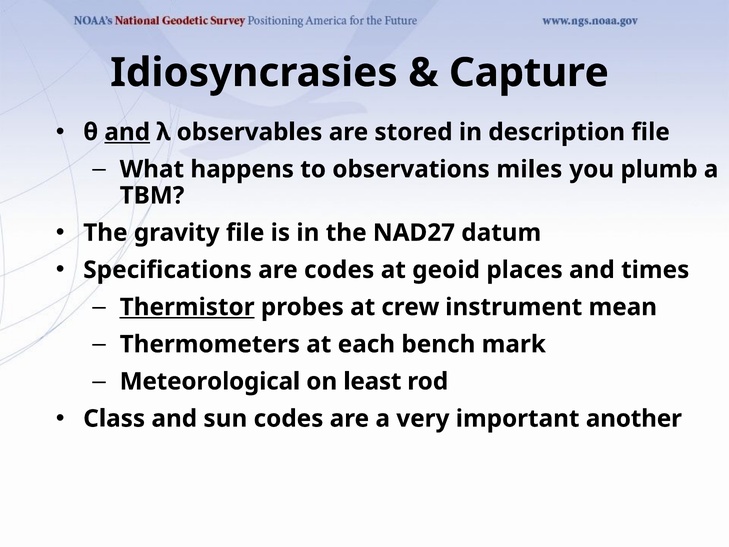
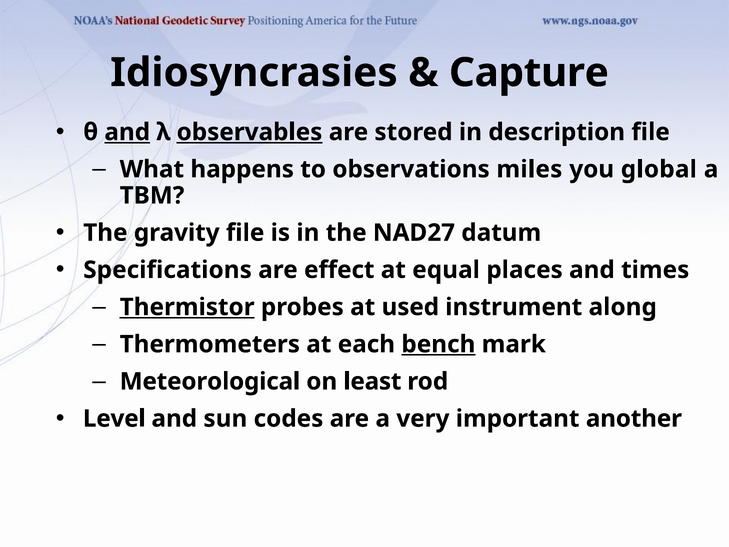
observables underline: none -> present (250, 132)
plumb: plumb -> global (659, 169)
are codes: codes -> effect (339, 270)
geoid: geoid -> equal (446, 270)
crew: crew -> used (410, 307)
mean: mean -> along (623, 307)
bench underline: none -> present (438, 344)
Class: Class -> Level (114, 418)
